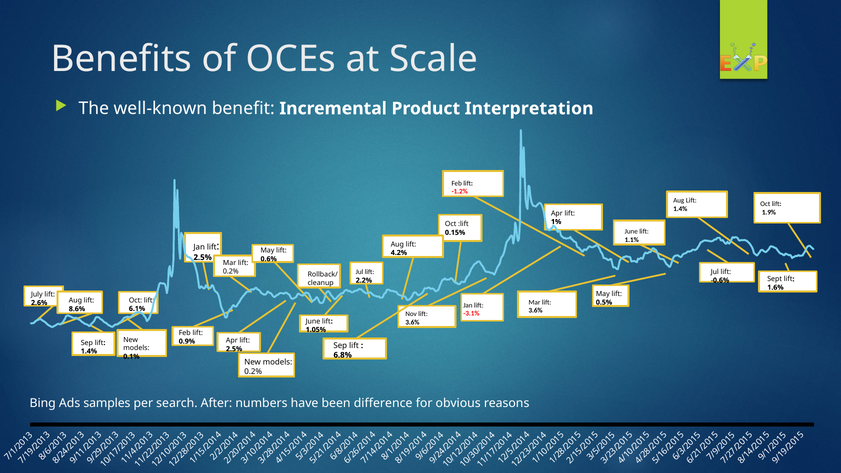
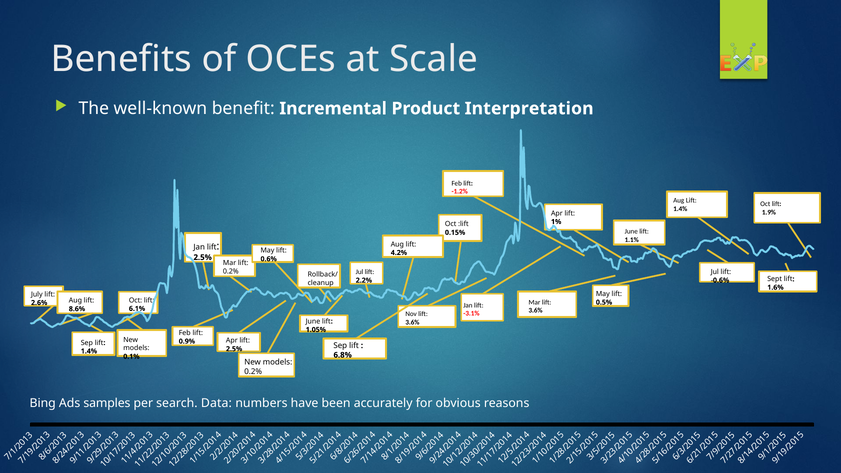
After: After -> Data (216, 403)
difference: difference -> accurately (383, 403)
